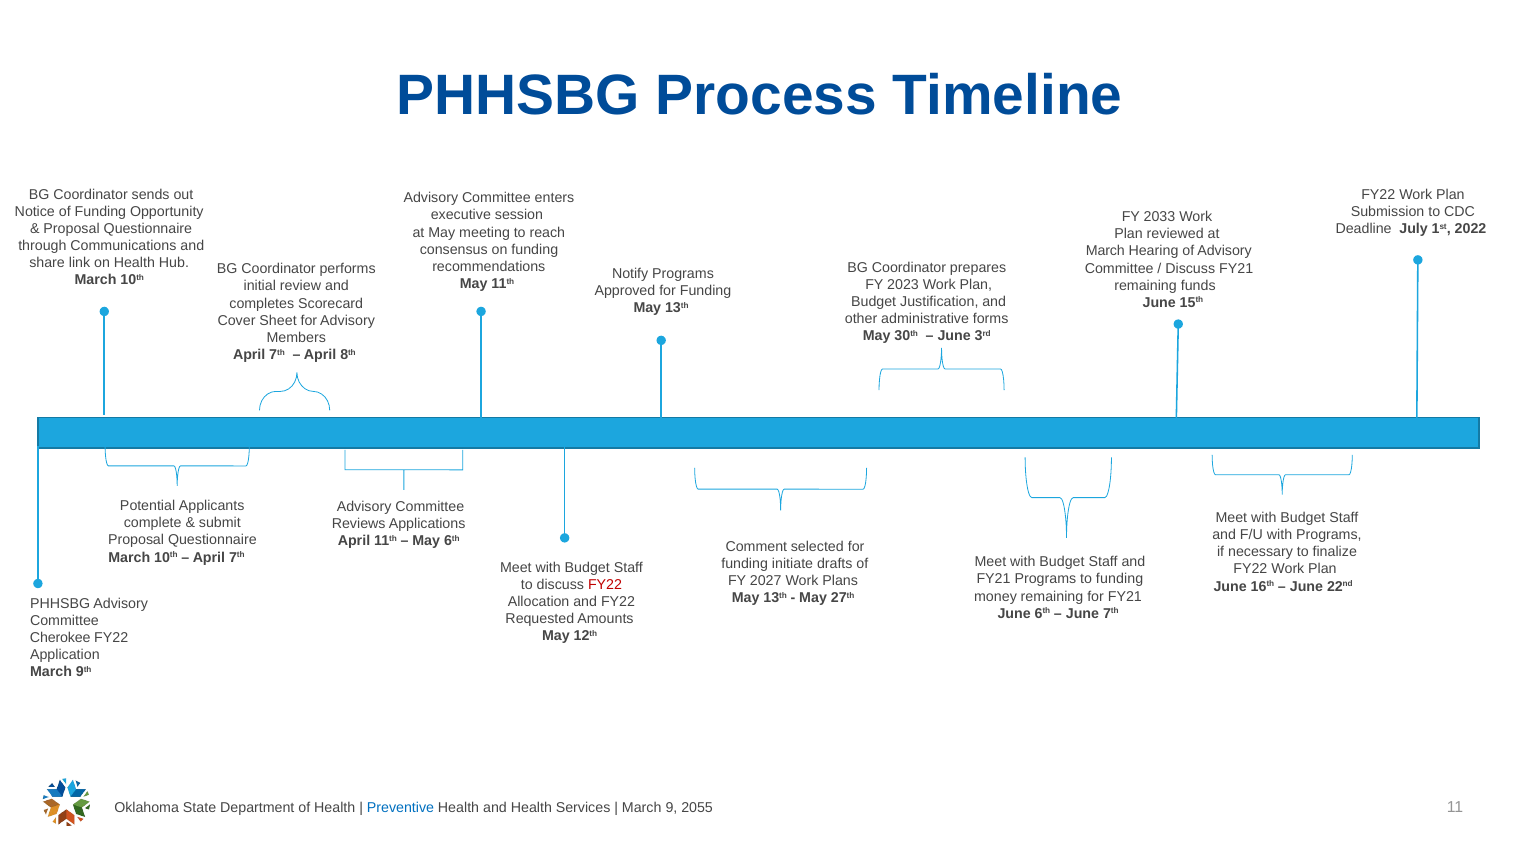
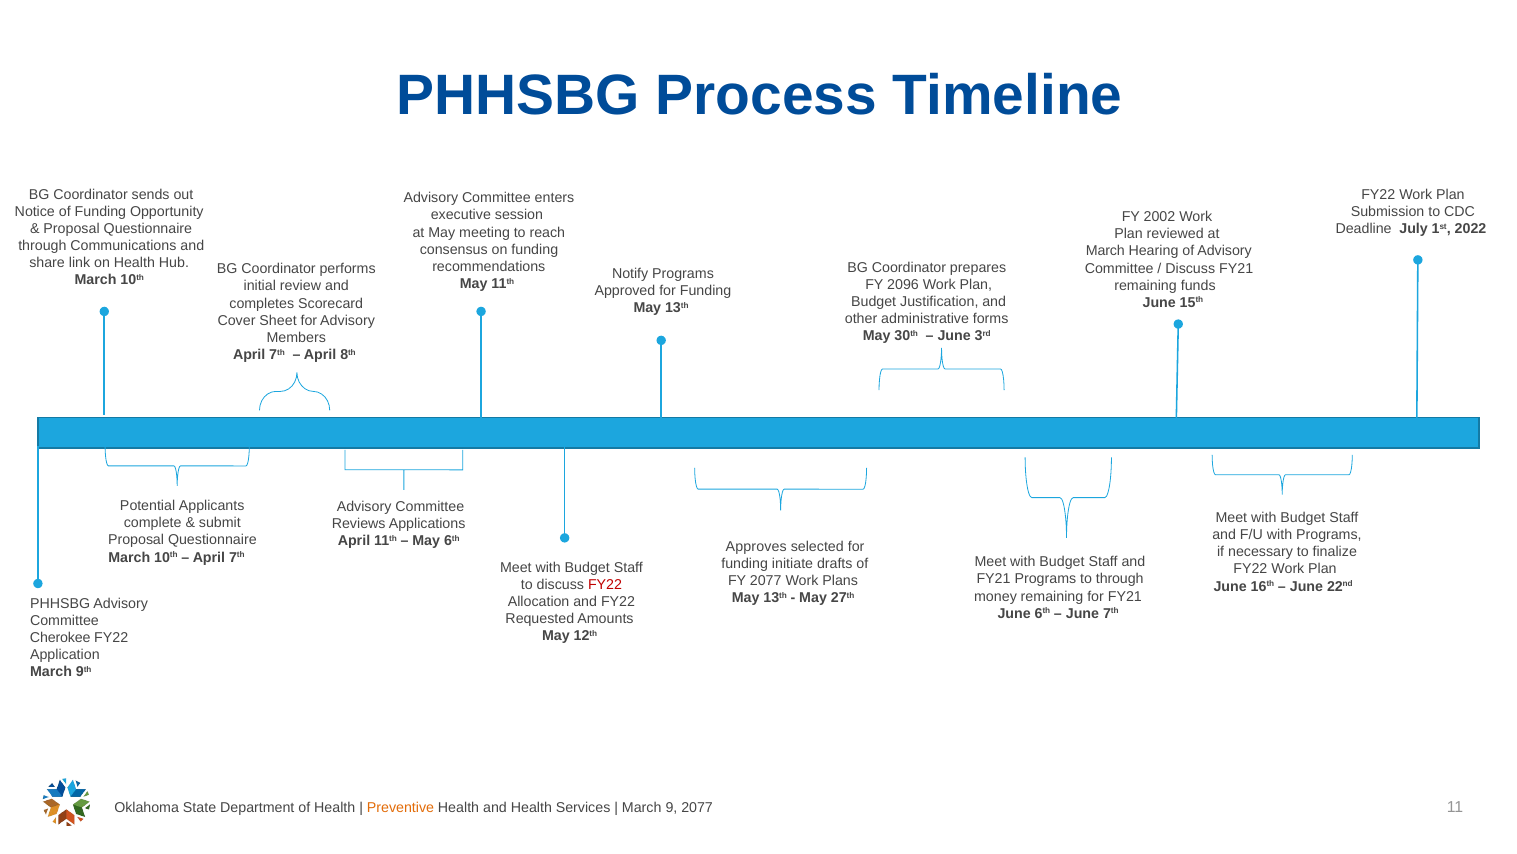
2033: 2033 -> 2002 (1159, 217)
2023: 2023 -> 2096 (903, 285)
Comment: Comment -> Approves (756, 546)
to funding: funding -> through (1120, 579)
FY 2027: 2027 -> 2077 (766, 580)
Preventive colour: blue -> orange (401, 807)
9 2055: 2055 -> 2077 (697, 807)
